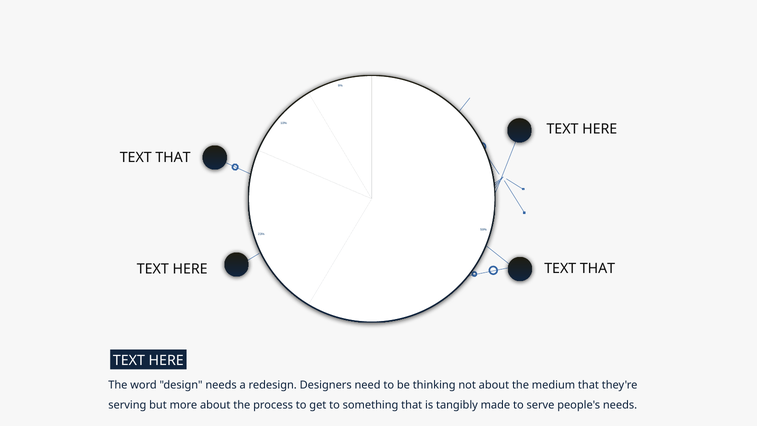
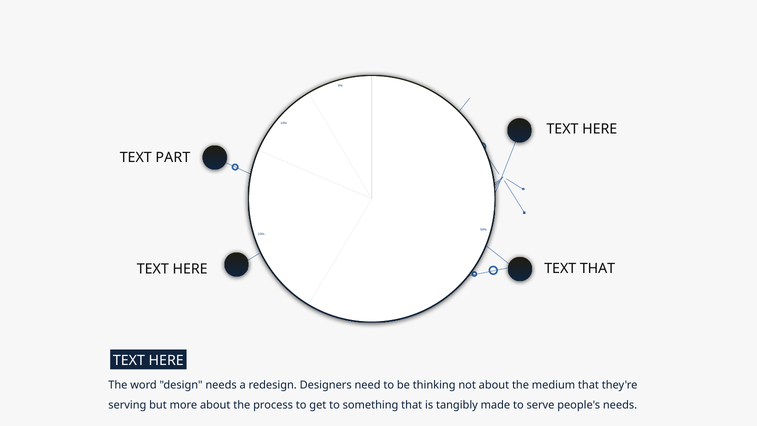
THAT: THAT -> PART (173, 158)
